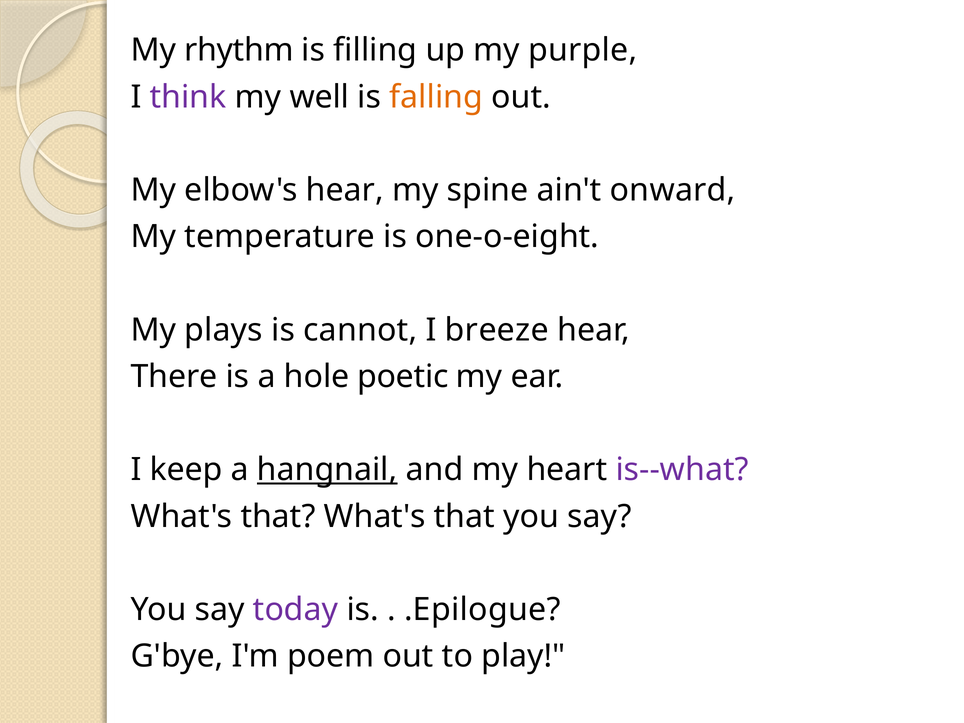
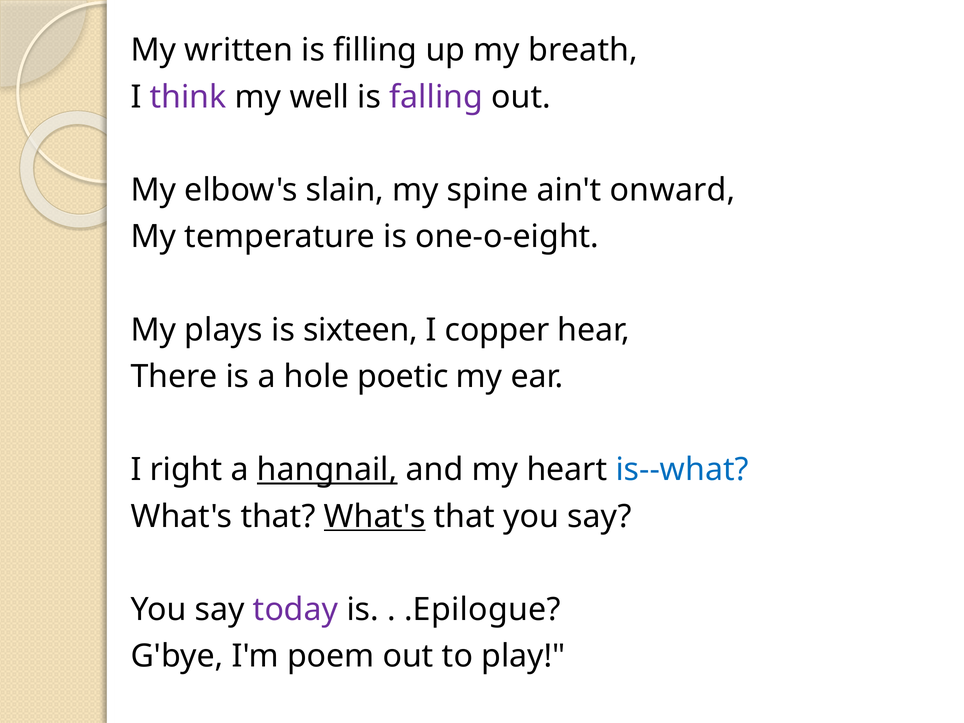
rhythm: rhythm -> written (239, 50)
purple: purple -> breath (583, 50)
falling colour: orange -> purple (436, 97)
elbow's hear: hear -> slain (345, 190)
cannot: cannot -> sixteen (360, 330)
breeze: breeze -> copper (497, 330)
keep: keep -> right (186, 470)
is--what colour: purple -> blue (682, 470)
What's underline: none -> present (375, 516)
